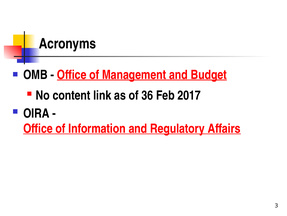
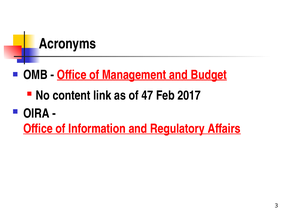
36: 36 -> 47 (147, 95)
